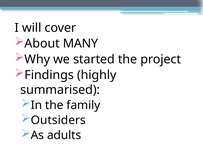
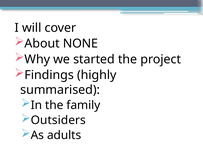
MANY: MANY -> NONE (80, 44)
